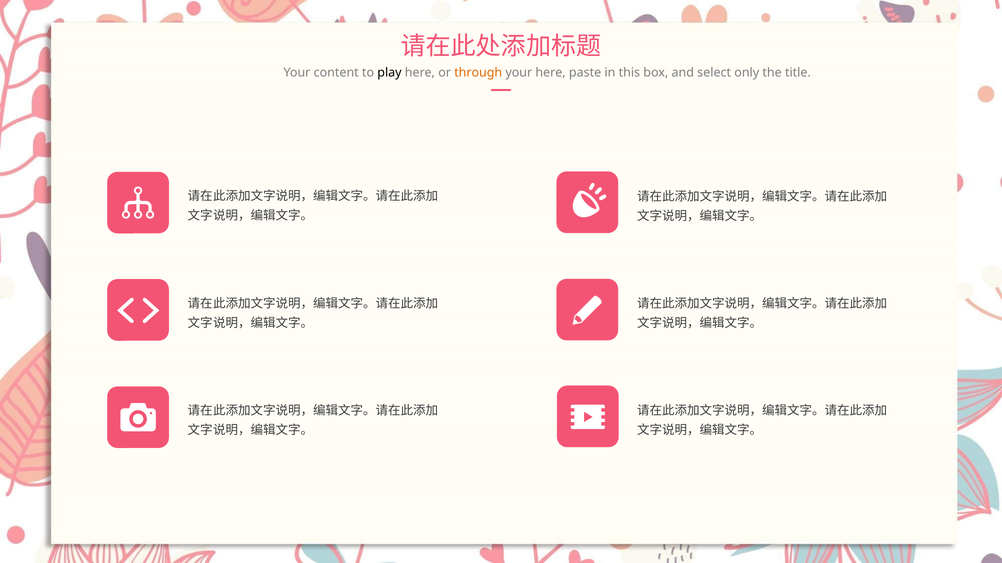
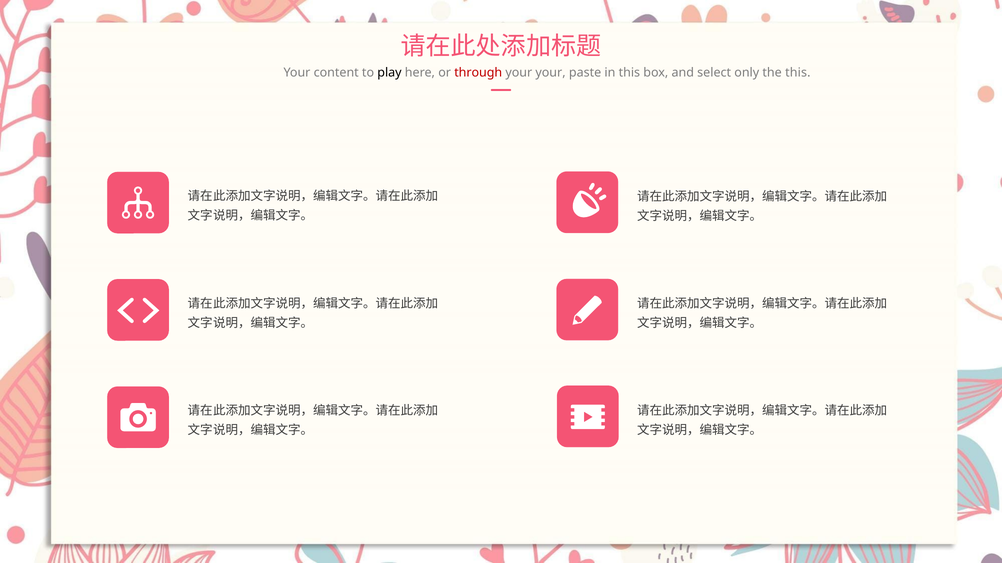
through colour: orange -> red (478, 73)
your here: here -> your (551, 73)
the title: title -> this (798, 73)
